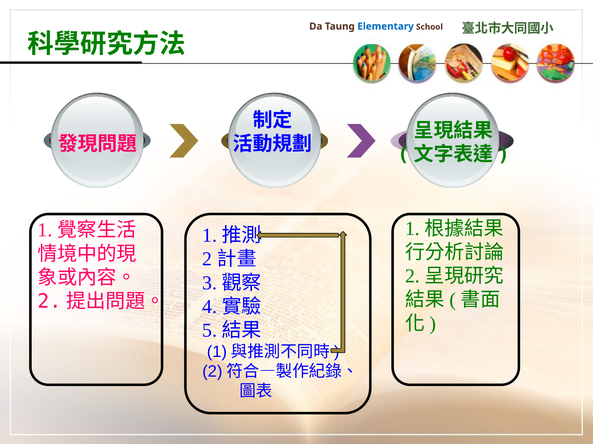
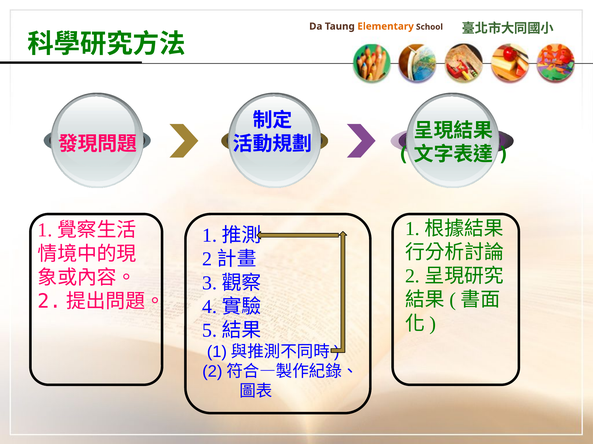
Elementary colour: blue -> orange (386, 26)
